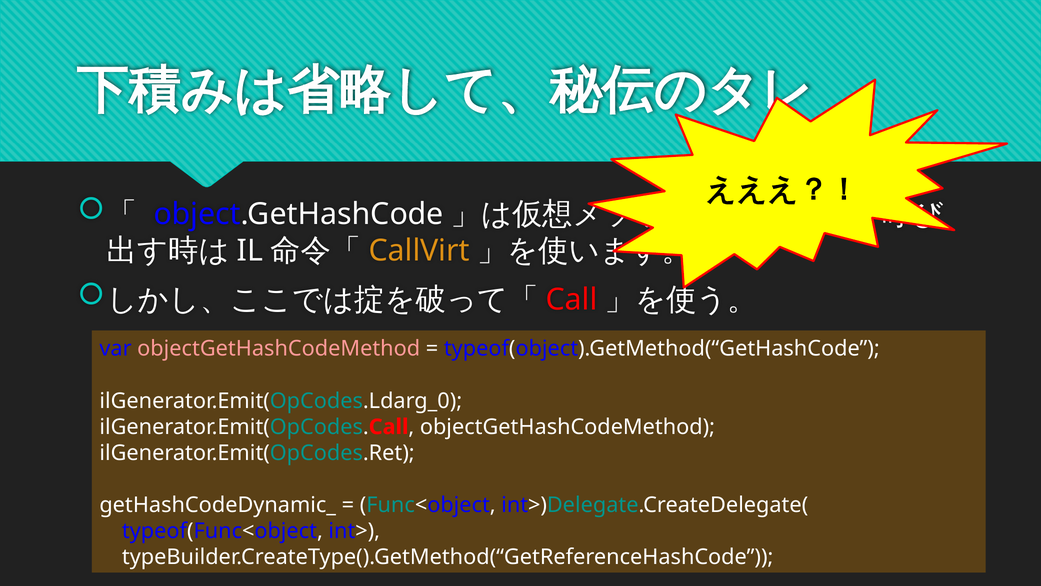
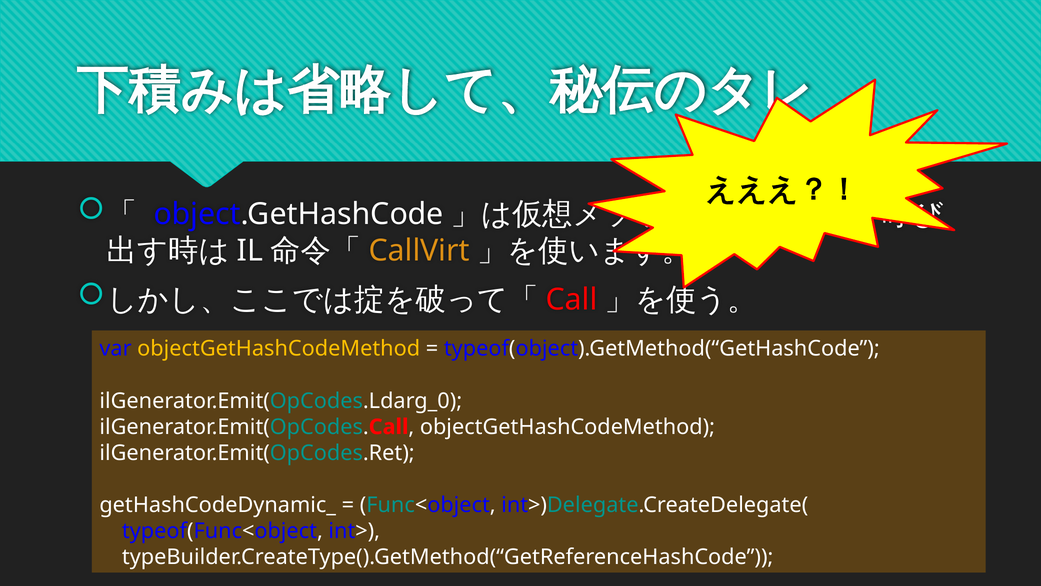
objectGetHashCodeMethod colour: pink -> yellow (279, 349)
